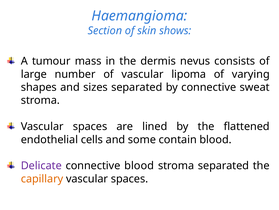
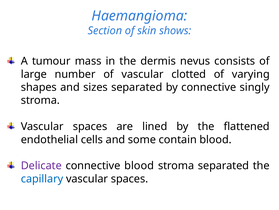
lipoma: lipoma -> clotted (189, 74)
sweat: sweat -> singly (255, 87)
capillary colour: orange -> blue (42, 178)
